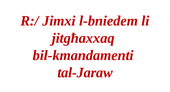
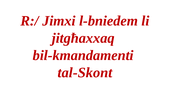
tal-Jaraw: tal-Jaraw -> tal-Skont (85, 72)
